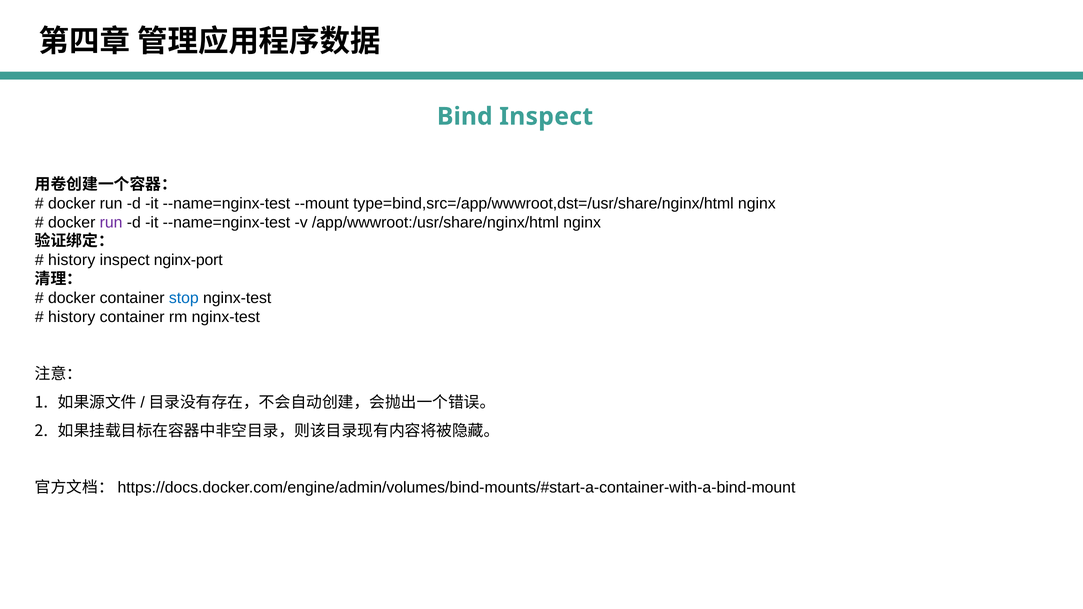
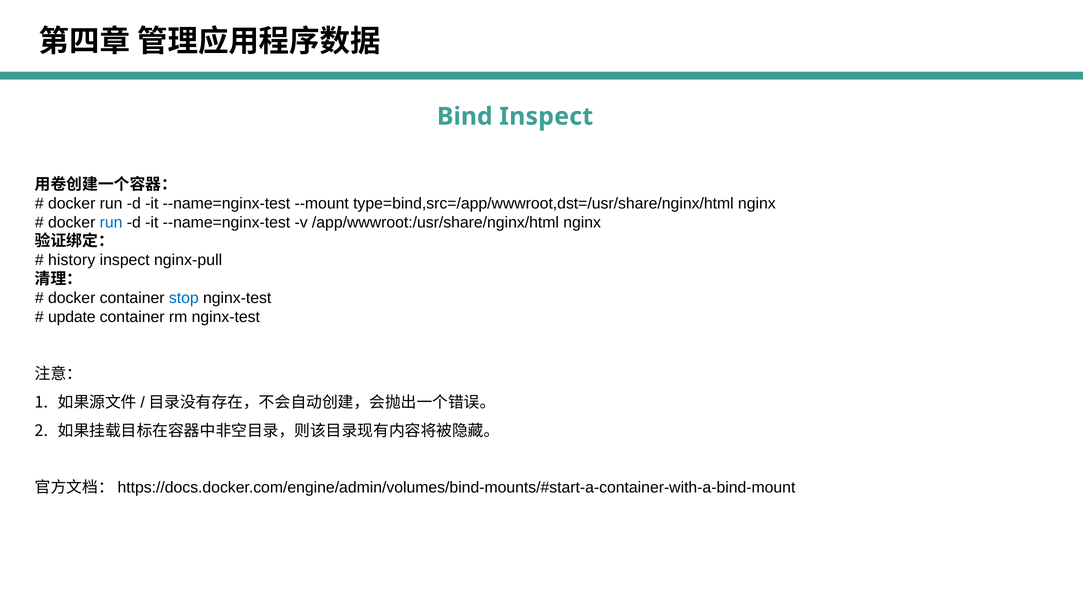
run colour: purple -> blue (111, 222)
nginx-port: nginx-port -> nginx-pull (188, 260)
history: history -> update (72, 317)
